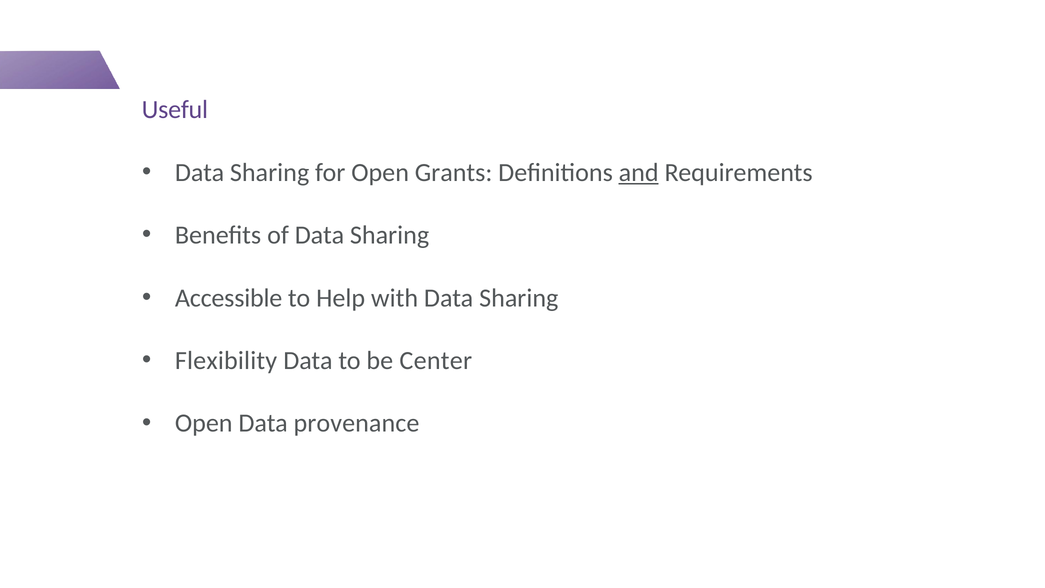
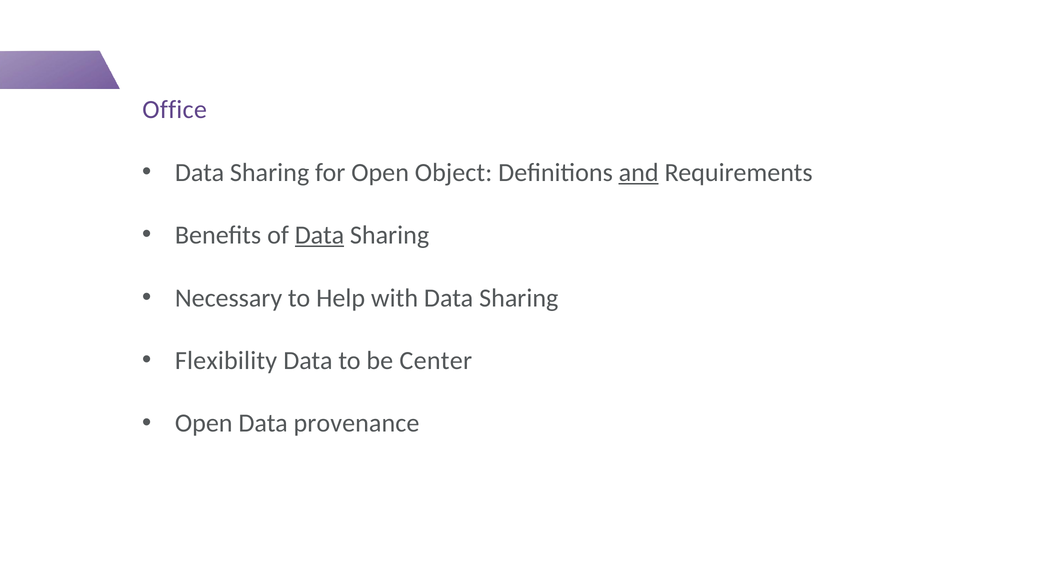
Useful: Useful -> Office (175, 110)
Grants: Grants -> Object (454, 172)
Data underline: none -> present (319, 235)
Accessible: Accessible -> Necessary (229, 298)
